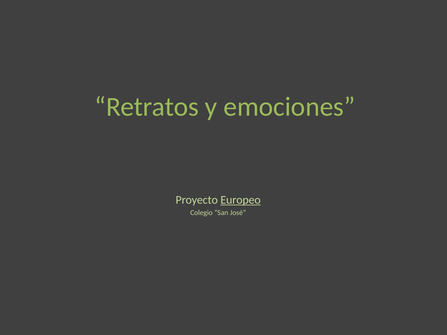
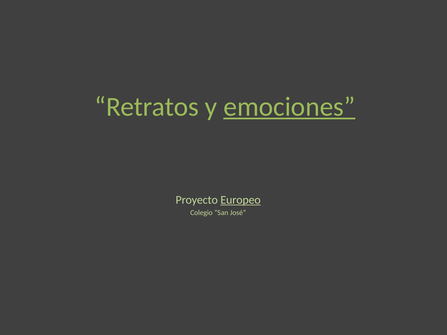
emociones underline: none -> present (289, 107)
